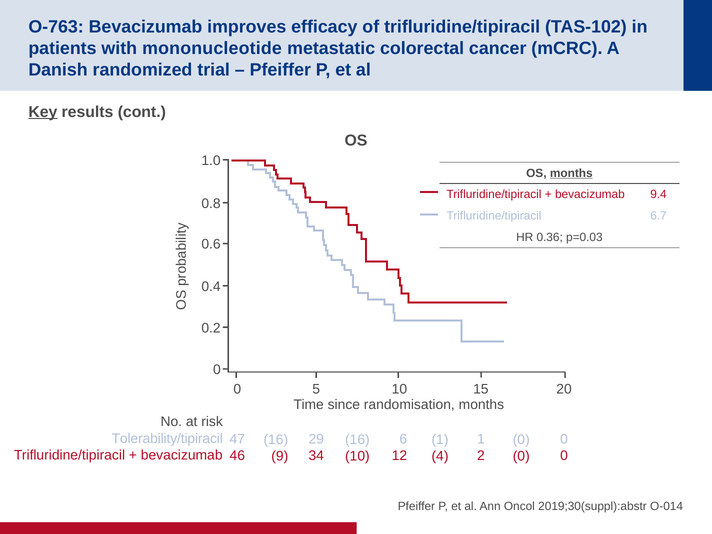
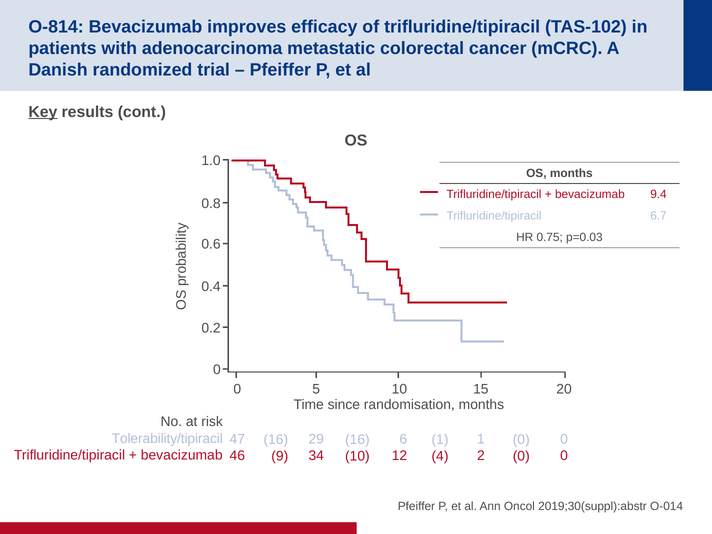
O-763: O-763 -> O-814 (56, 27)
mononucleotide: mononucleotide -> adenocarcinoma (212, 48)
months underline: present -> none (571, 173)
0.36: 0.36 -> 0.75 (550, 237)
